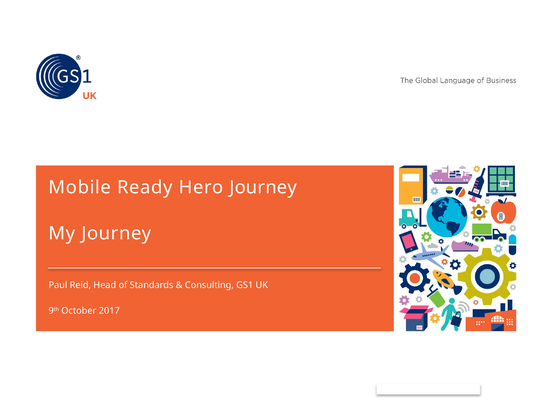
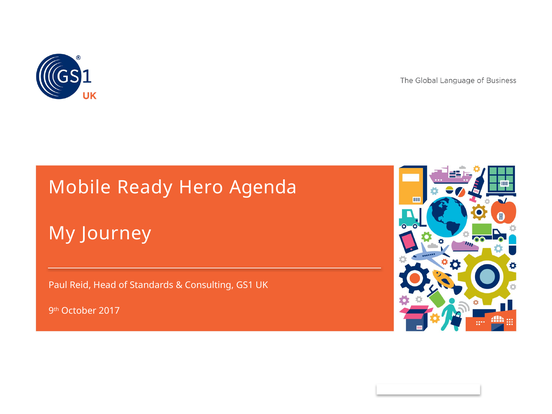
Hero Journey: Journey -> Agenda (263, 187)
